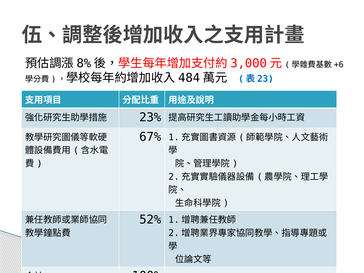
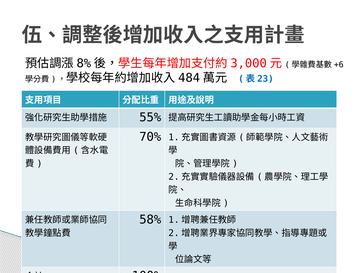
23%: 23% -> 55% (150, 117)
67%: 67% -> 70% (150, 137)
52%: 52% -> 58% (150, 220)
